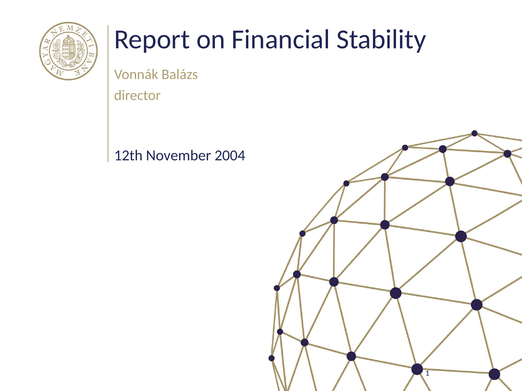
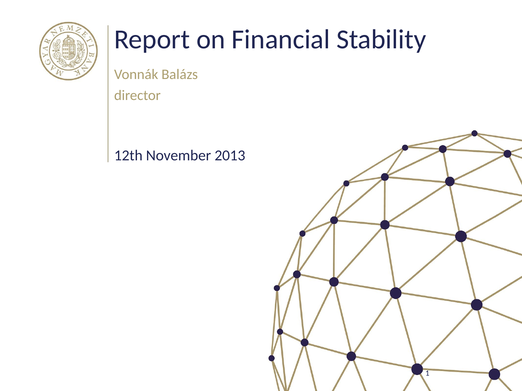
2004: 2004 -> 2013 (230, 156)
